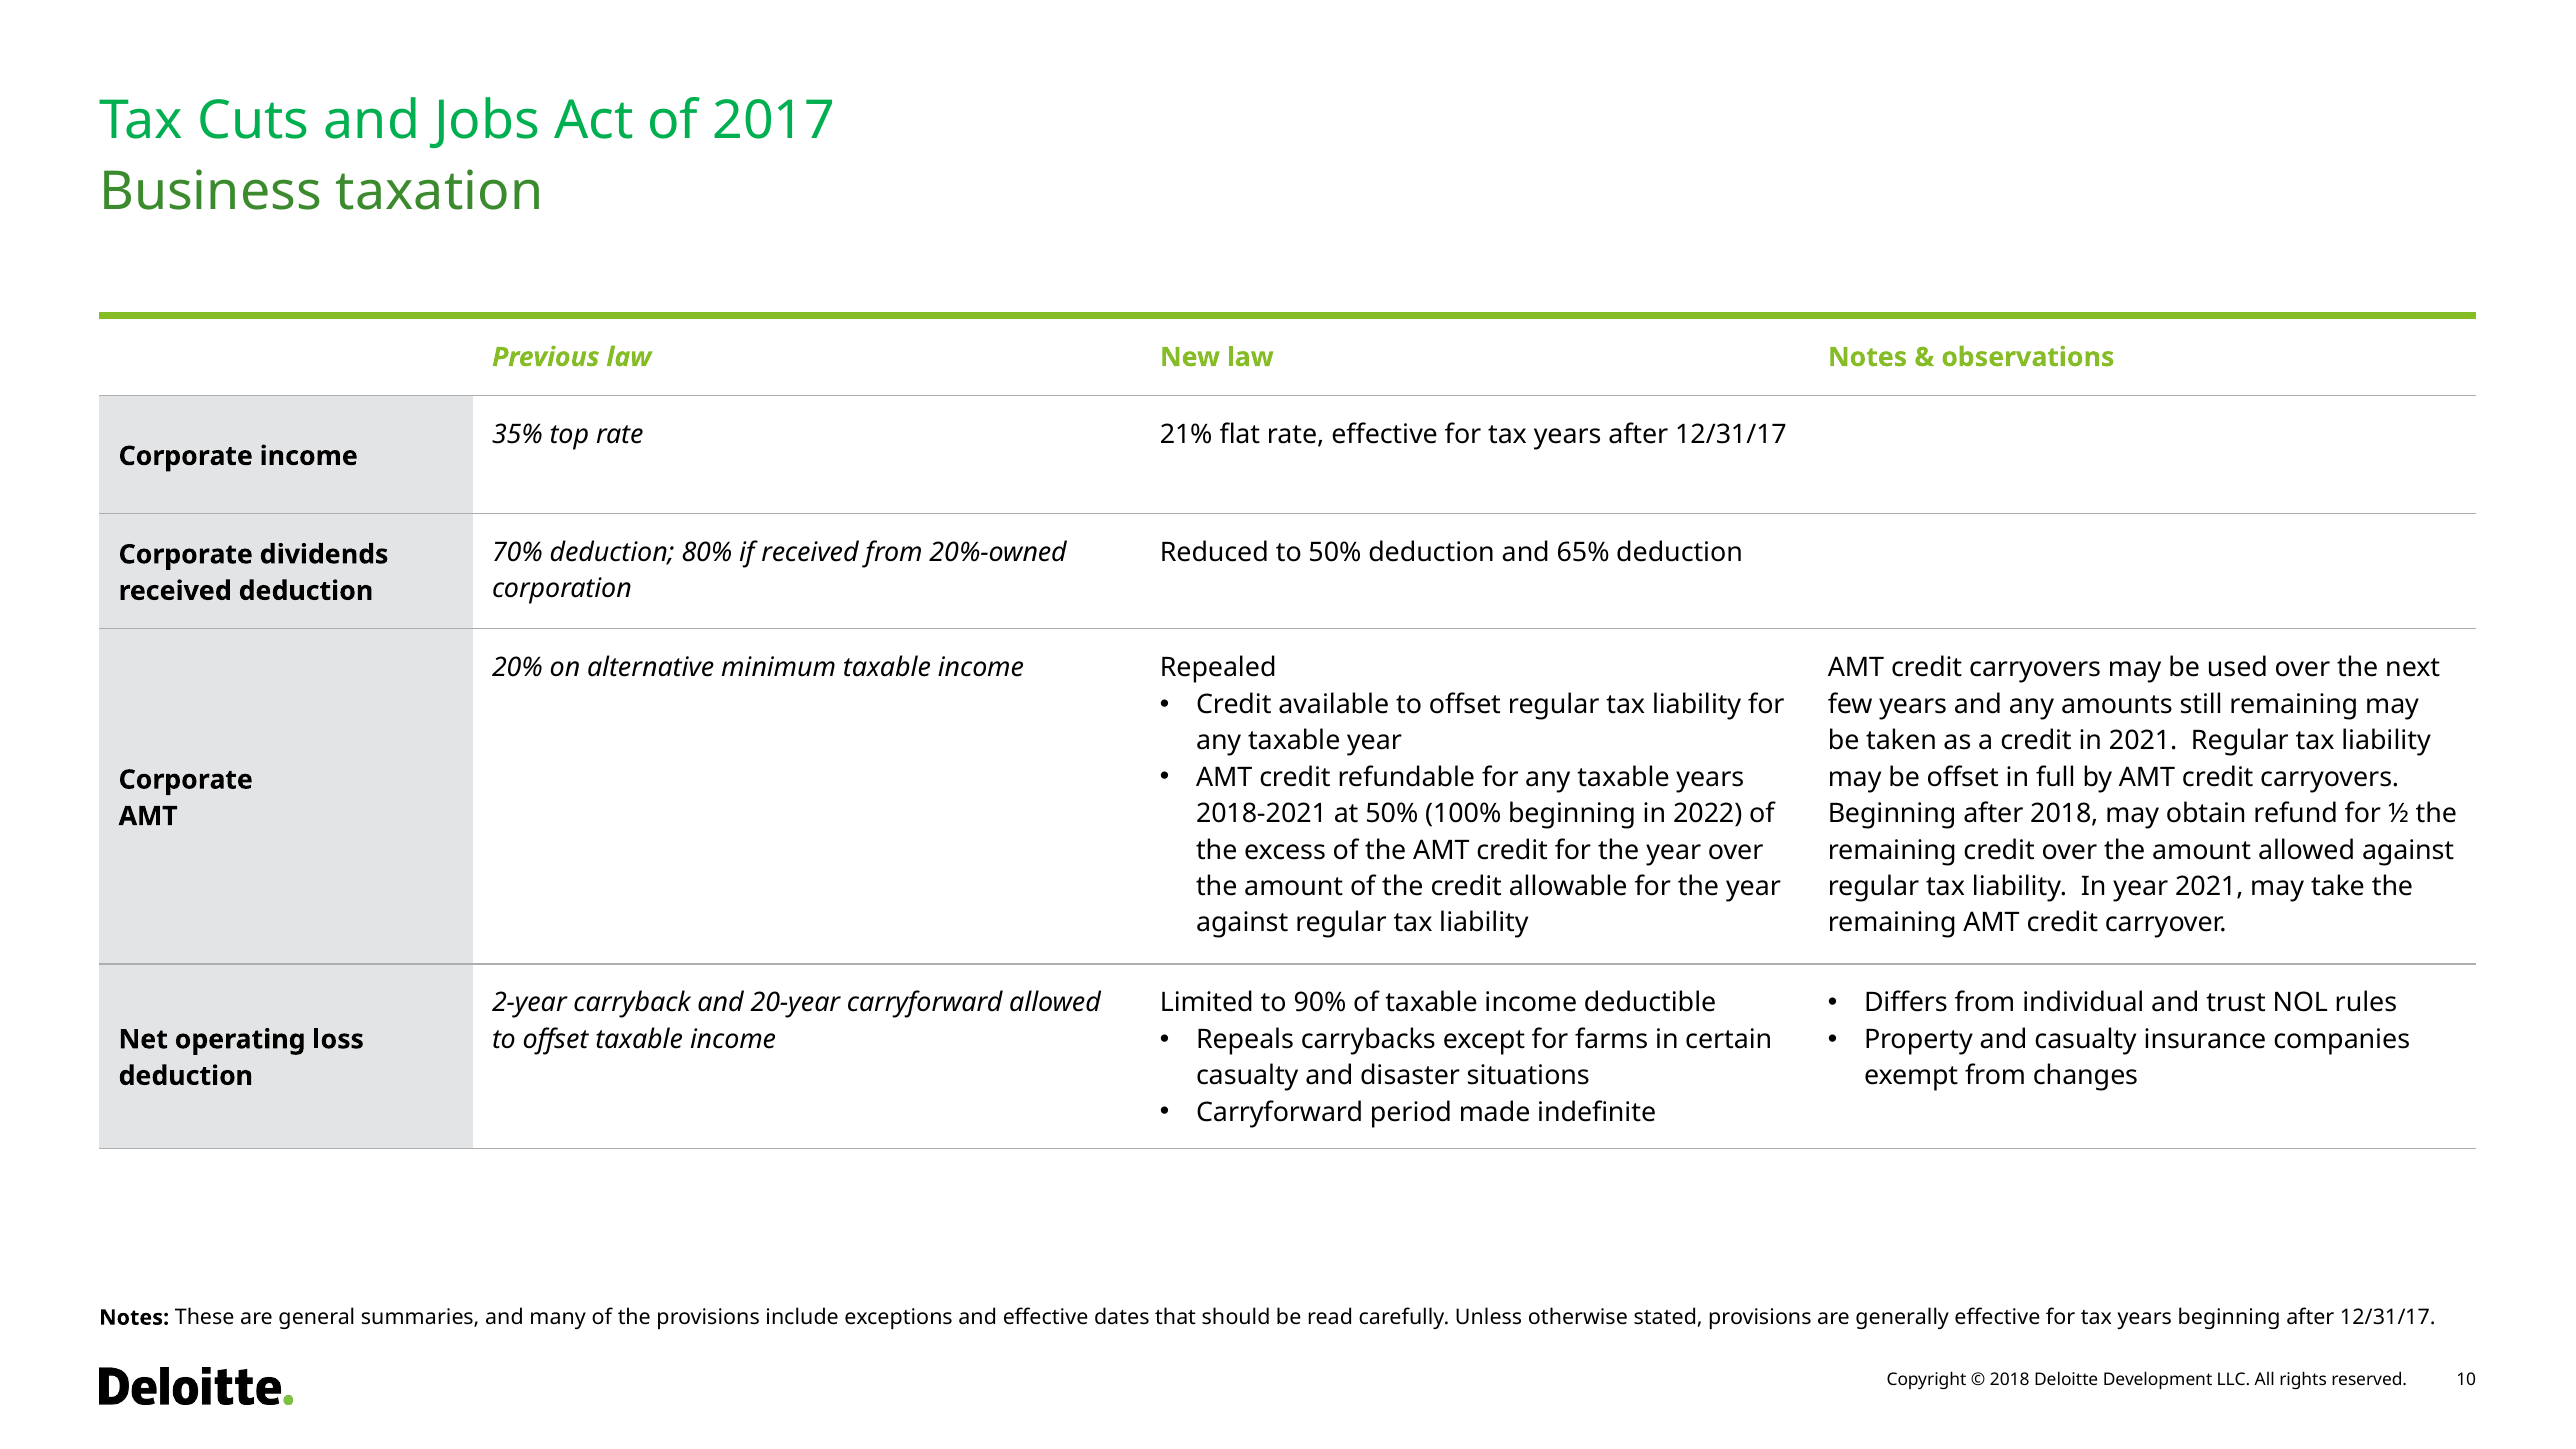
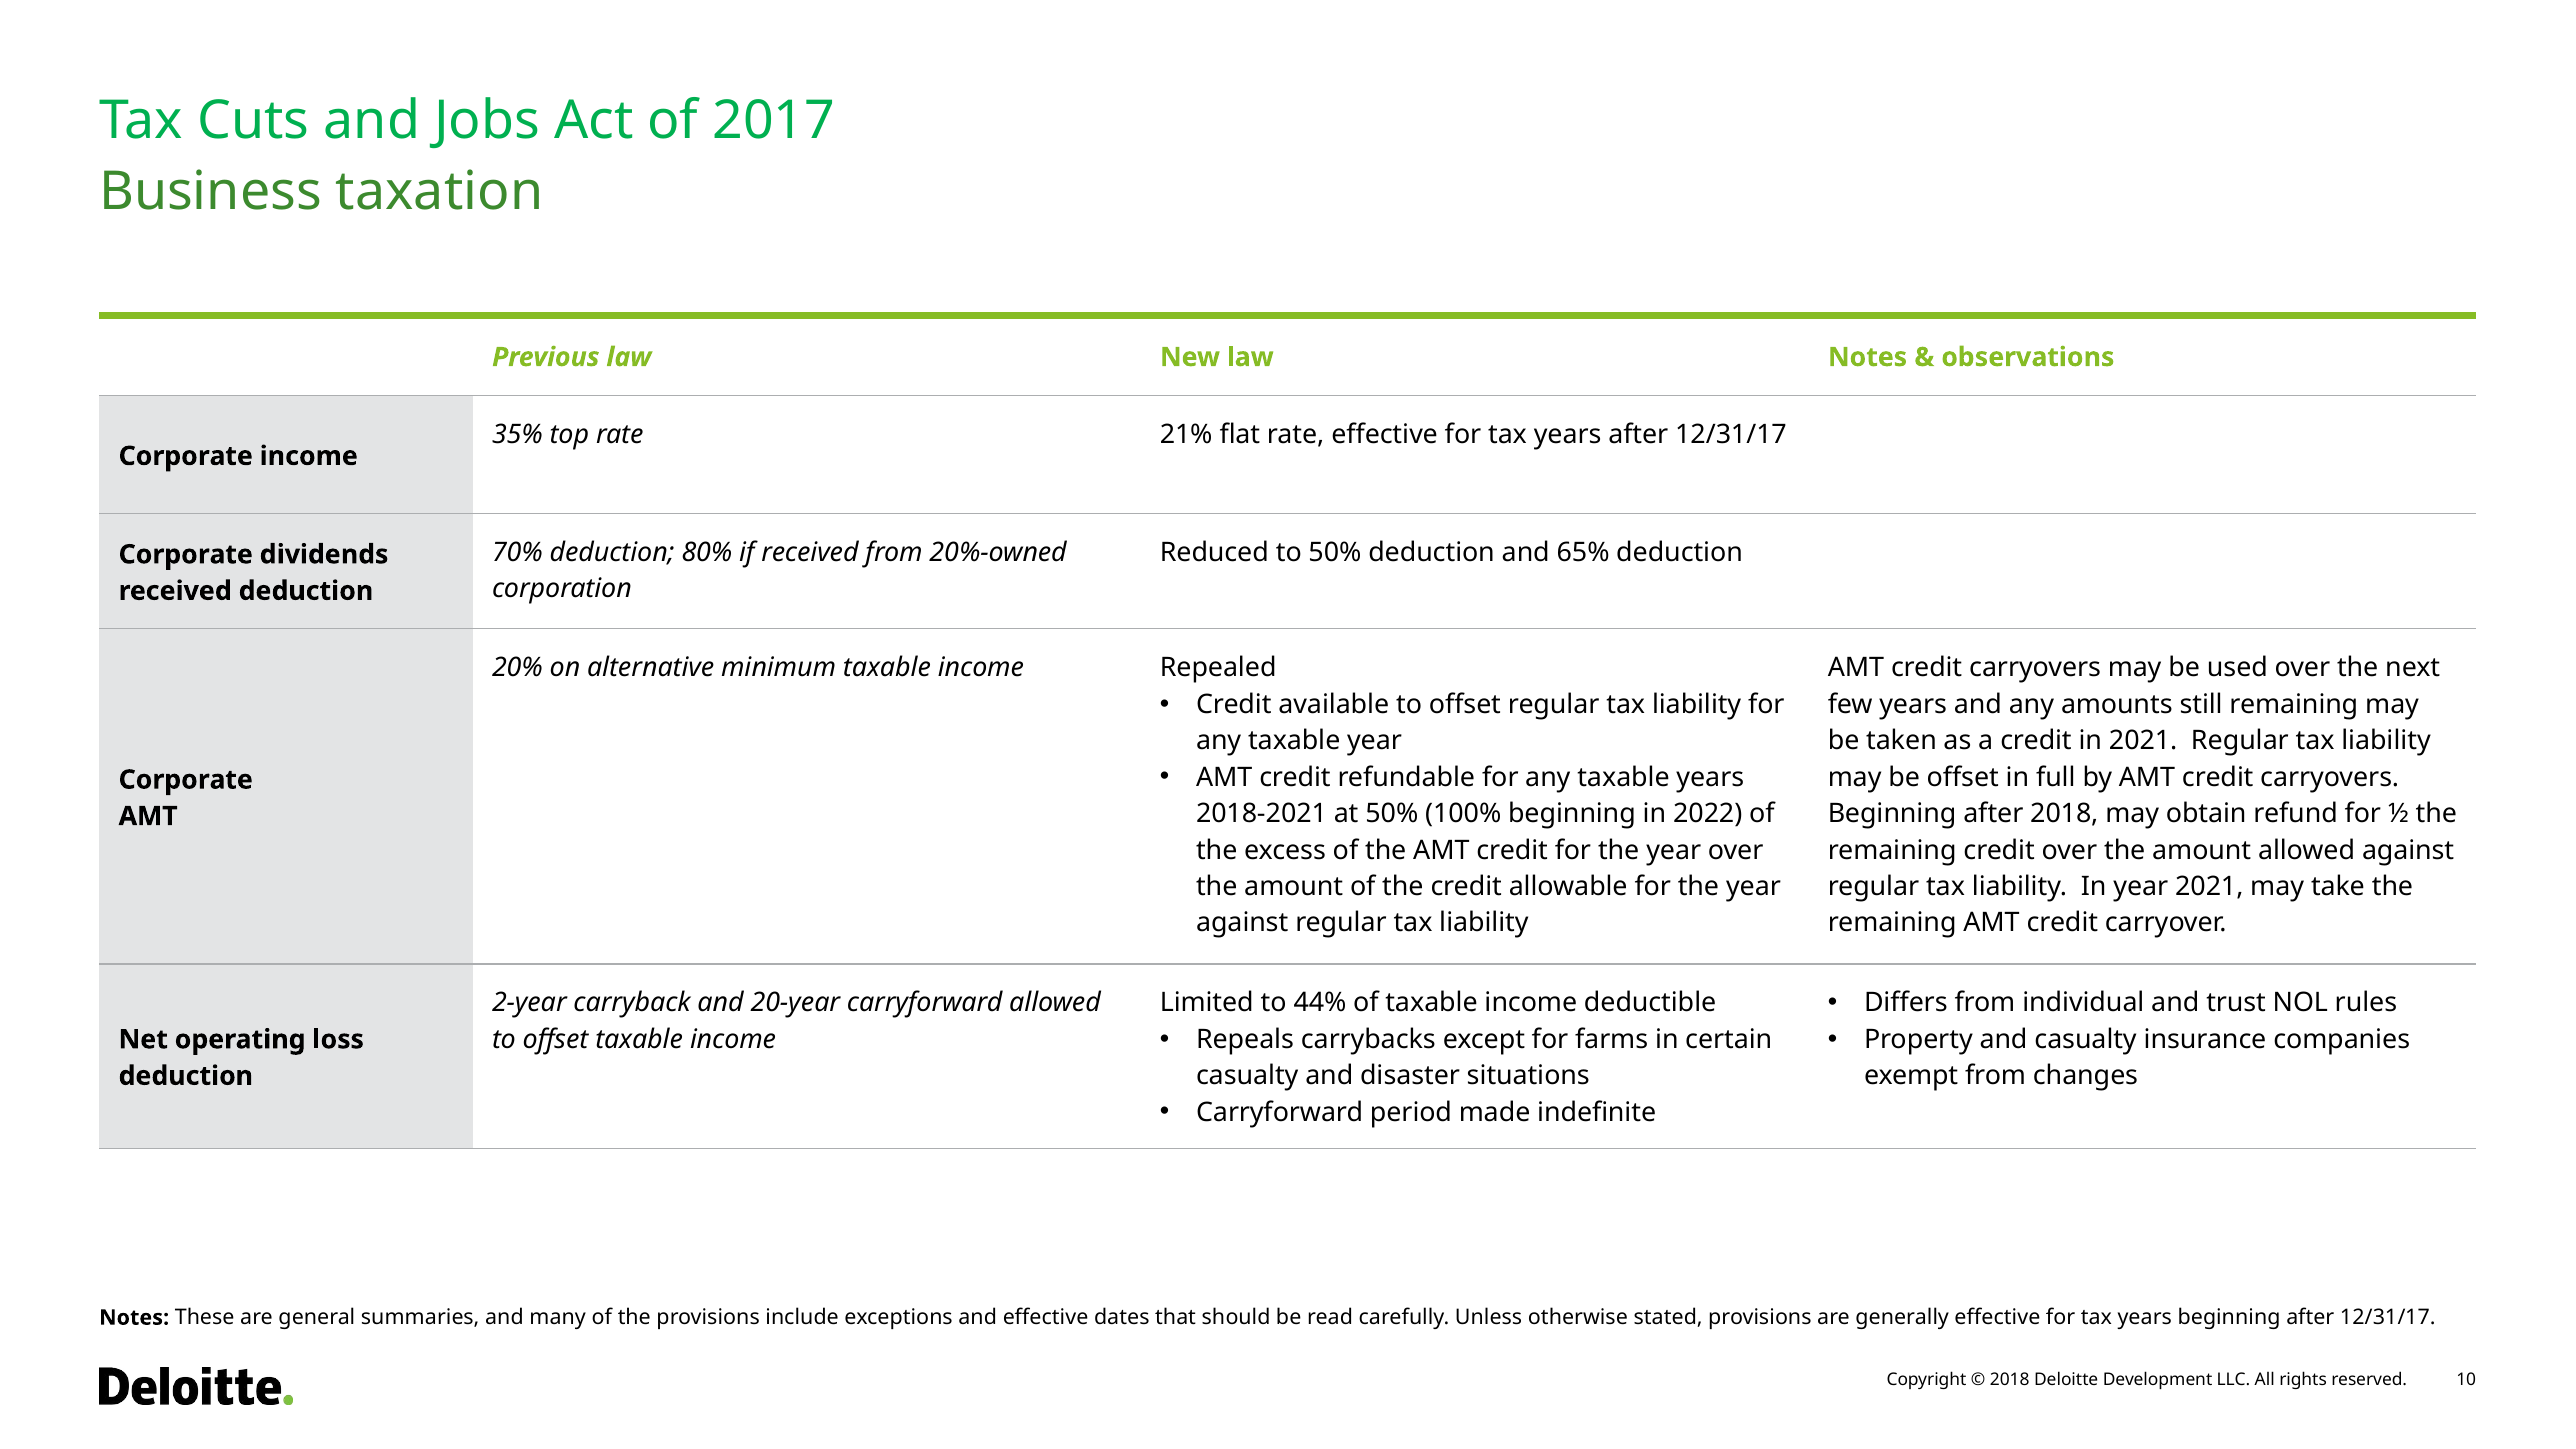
90%: 90% -> 44% (1320, 1003)
